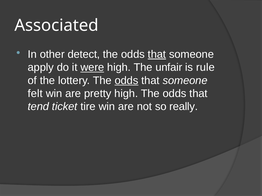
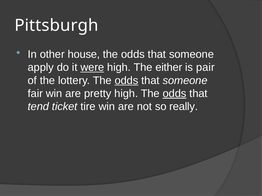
Associated: Associated -> Pittsburgh (56, 25)
detect: detect -> house (84, 54)
that underline: present -> none (157, 54)
unfair: unfair -> either (169, 68)
rule: rule -> pair (205, 68)
felt: felt -> fair (35, 94)
odds underline: none -> present (175, 94)
